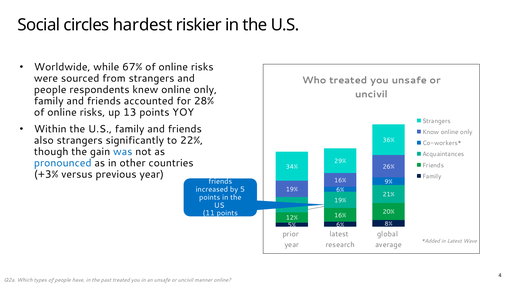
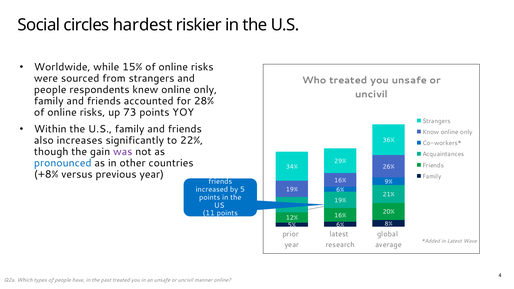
67%: 67% -> 15% (132, 67)
13: 13 -> 73 (130, 112)
also strangers: strangers -> increases (80, 140)
was colour: blue -> purple (123, 152)
+3%: +3% -> +8% (46, 174)
